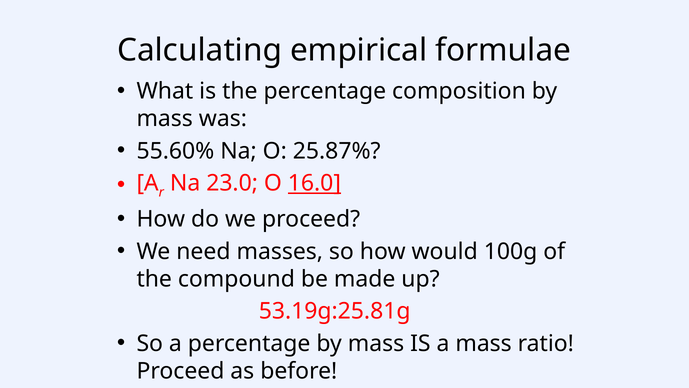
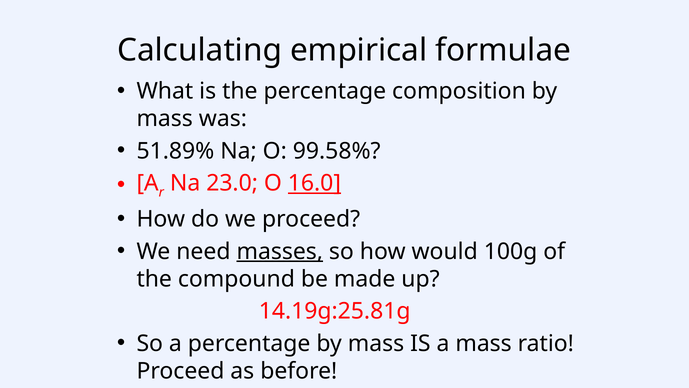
55.60%: 55.60% -> 51.89% (175, 151)
25.87%: 25.87% -> 99.58% (337, 151)
masses underline: none -> present (280, 251)
53.19g:25.81g: 53.19g:25.81g -> 14.19g:25.81g (335, 311)
